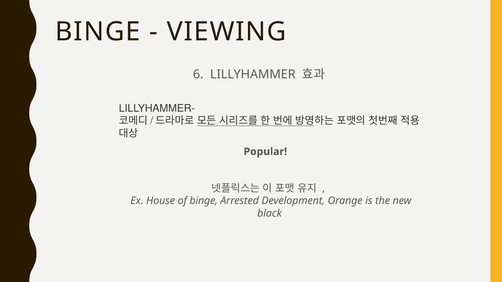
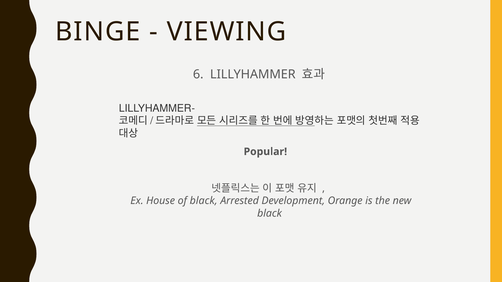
of binge: binge -> black (204, 201)
